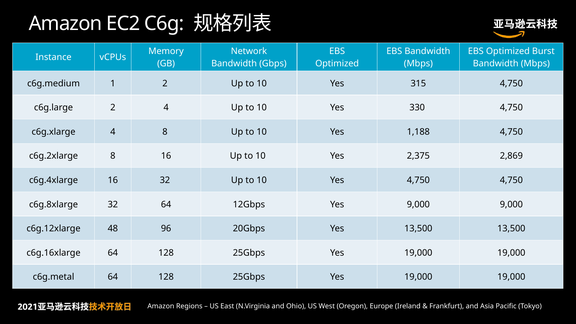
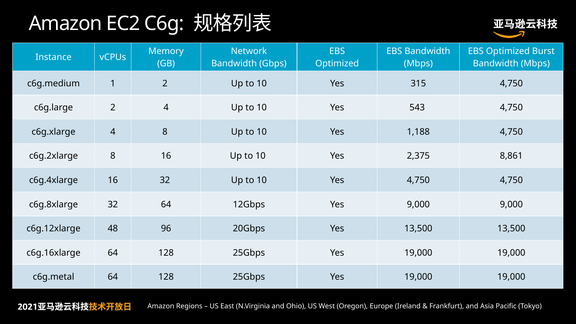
330: 330 -> 543 (417, 108)
2,869: 2,869 -> 8,861 (511, 156)
